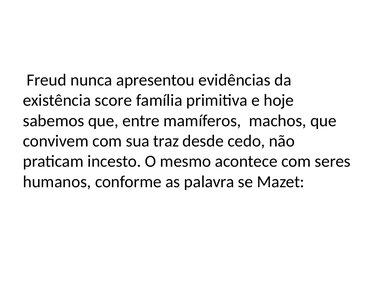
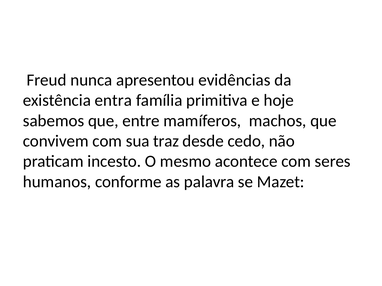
score: score -> entra (113, 101)
